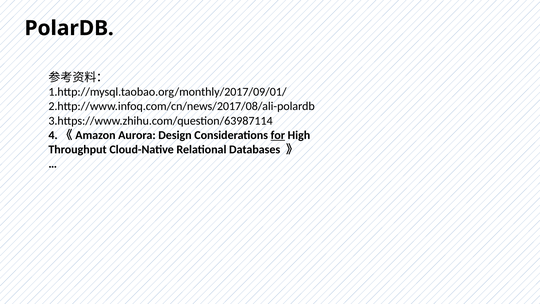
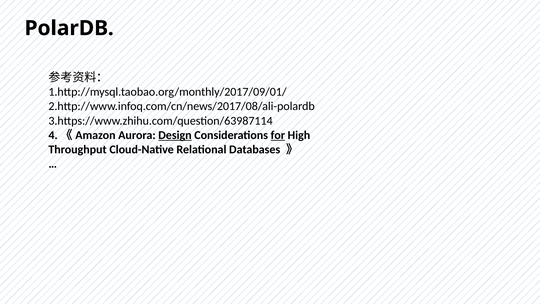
Design underline: none -> present (175, 135)
